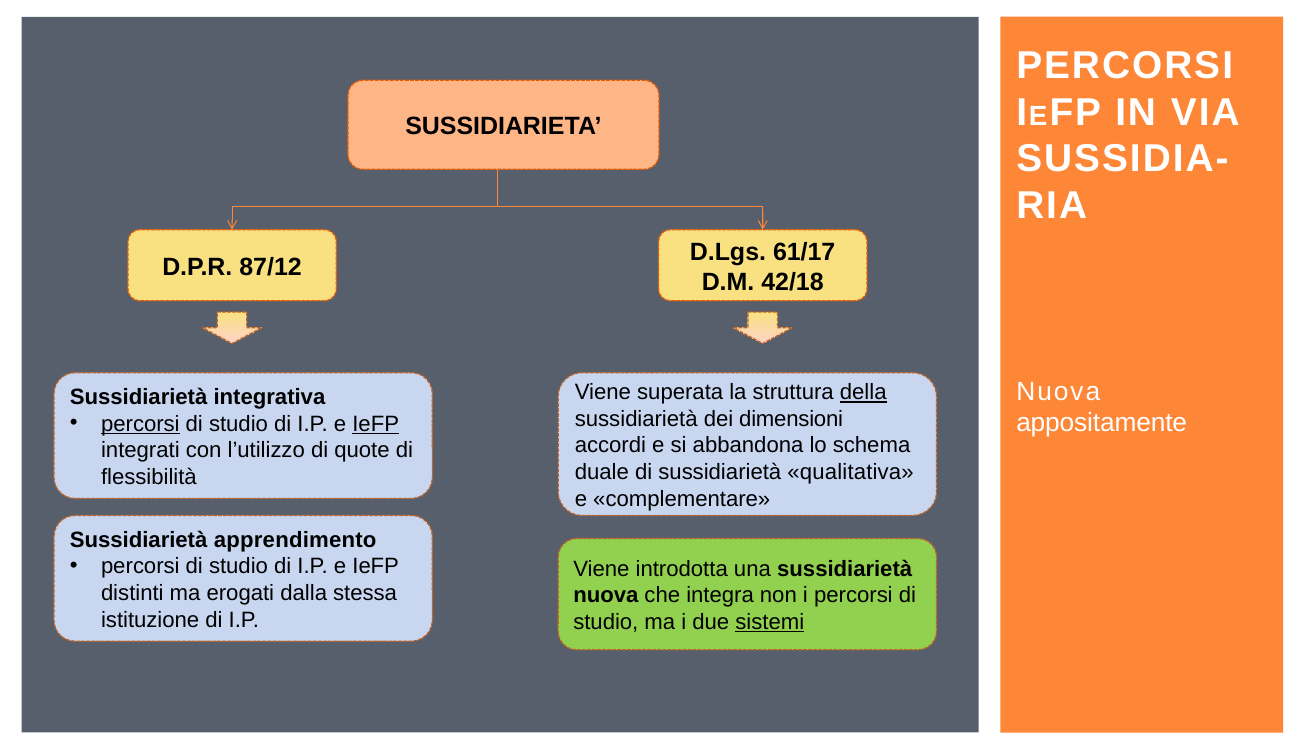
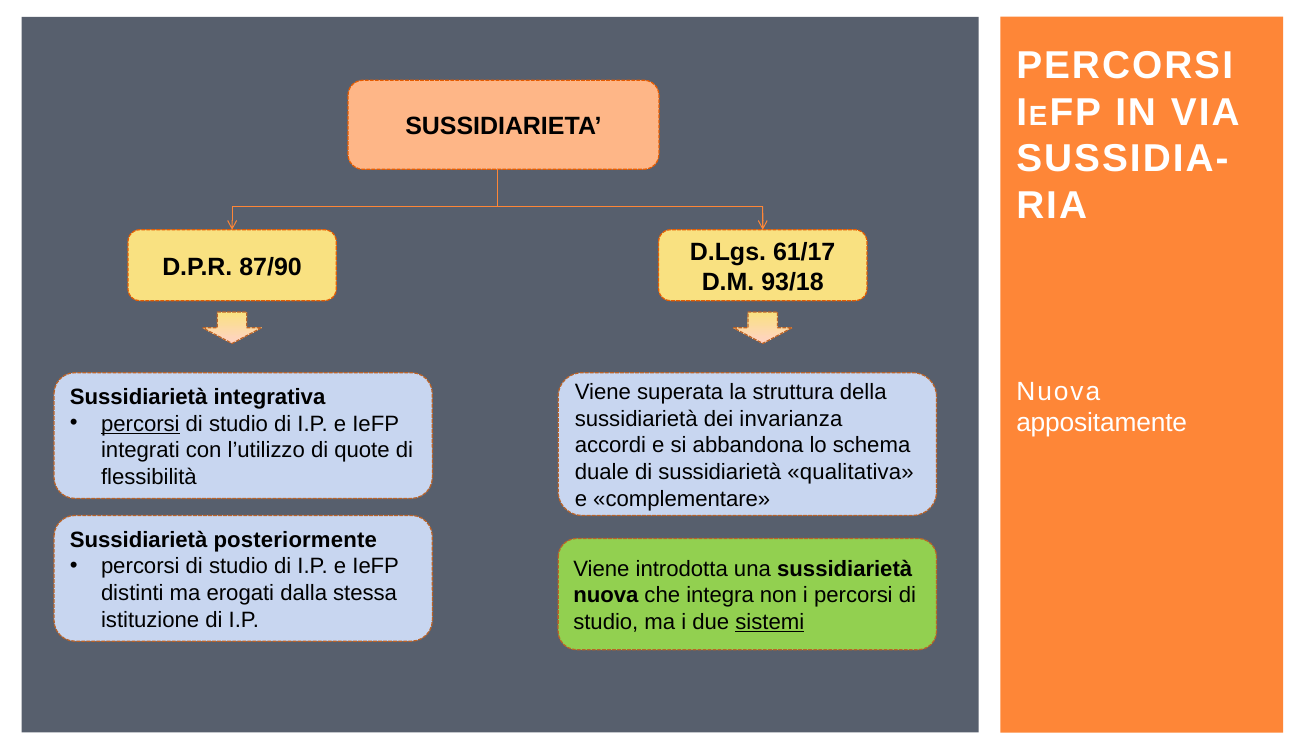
87/12: 87/12 -> 87/90 (271, 267)
42/18: 42/18 -> 93/18 (792, 282)
della underline: present -> none (863, 392)
dimensioni: dimensioni -> invarianza (791, 419)
IeFP underline: present -> none (376, 424)
apprendimento: apprendimento -> posteriormente (295, 540)
